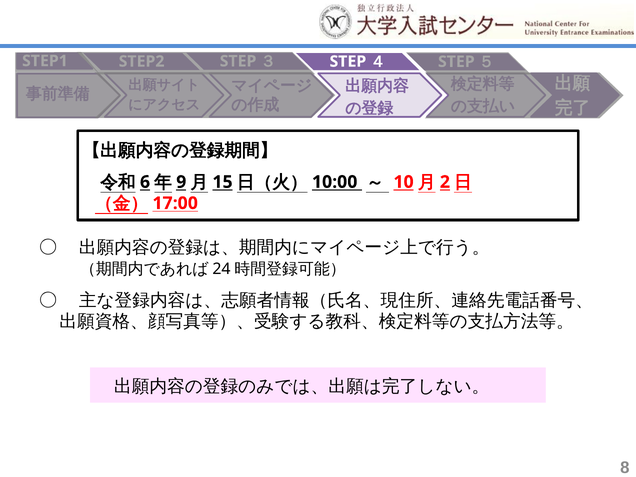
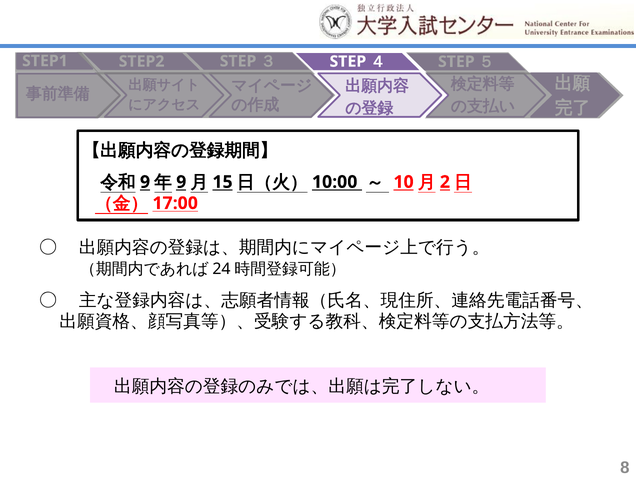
6: 6 -> 9 (145, 182)
